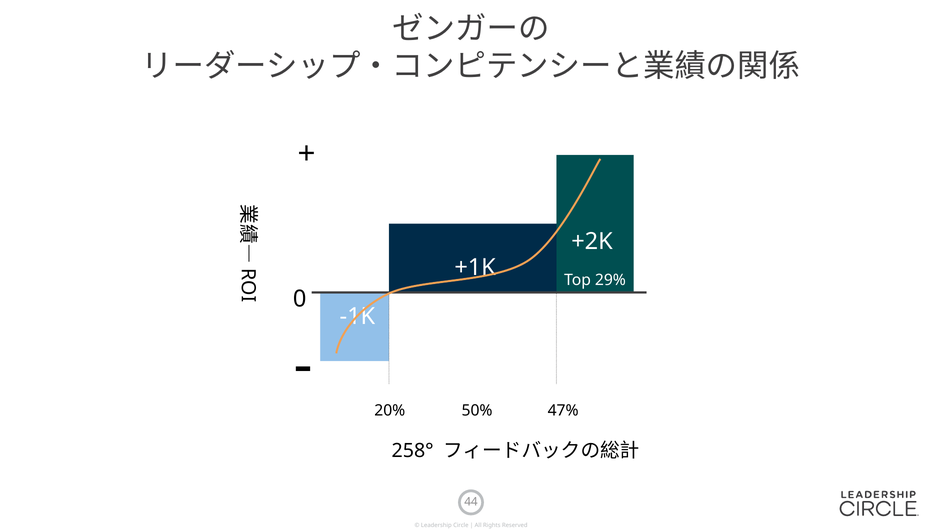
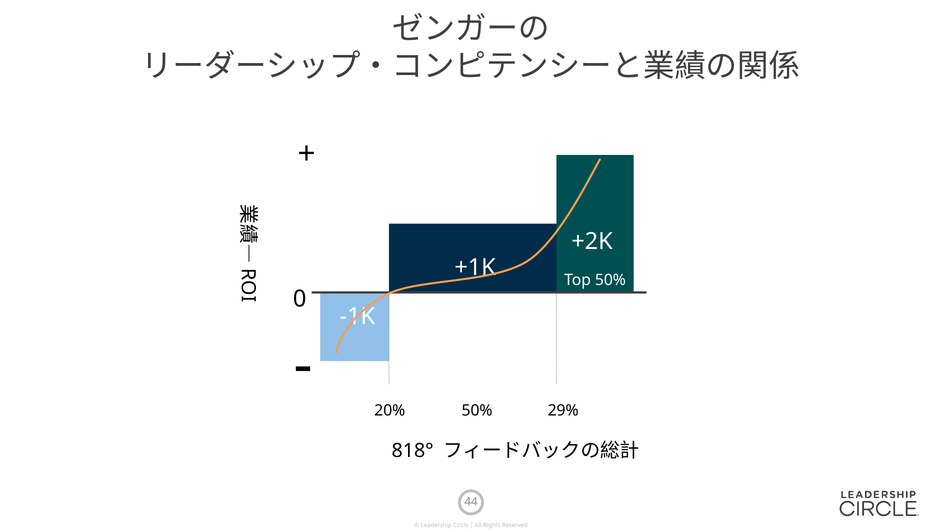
Top 29%: 29% -> 50% (610, 280)
47%: 47% -> 29% (563, 411)
258°: 258° -> 818° (413, 451)
